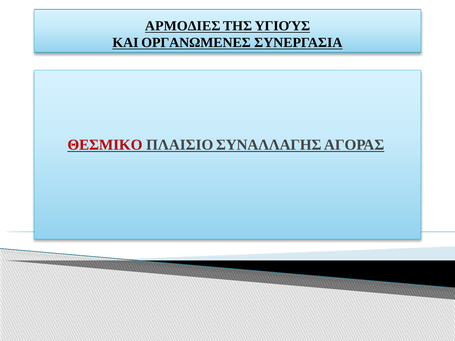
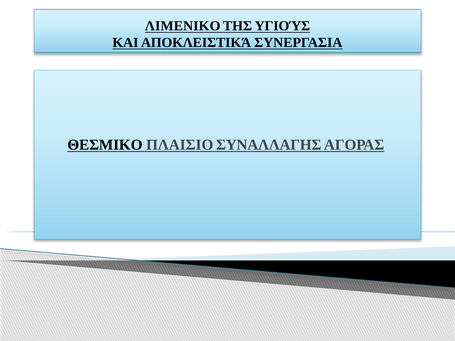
ΑΡΜΟΔΙΕΣ: ΑΡΜΟΔΙΕΣ -> ΛΙΜΕΝΙΚΟ (183, 26)
ΟΡΓΑΝΩΜΕΝΕΣ: ΟΡΓΑΝΩΜΕΝΕΣ -> ΑΠΟΚΛΕΙΣΤΙΚΆ (196, 43)
ΘΕΣΜΙΚΟ colour: red -> black (105, 145)
